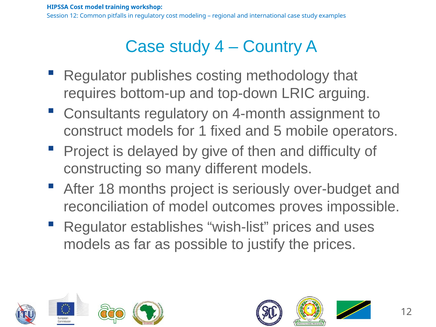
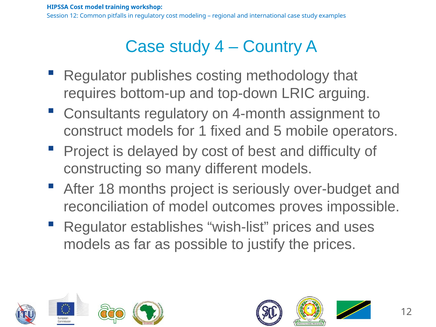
by give: give -> cost (215, 151)
then: then -> best (262, 151)
